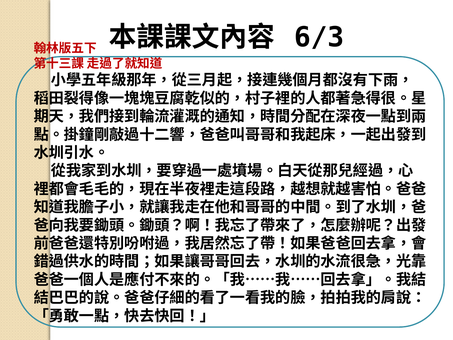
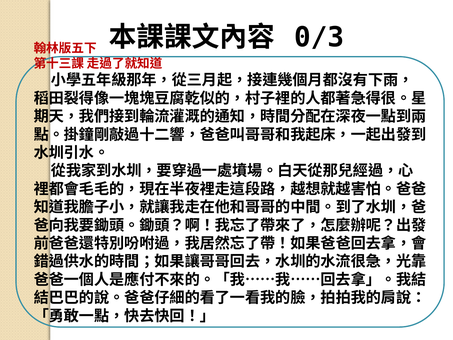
6/3: 6/3 -> 0/3 (319, 37)
